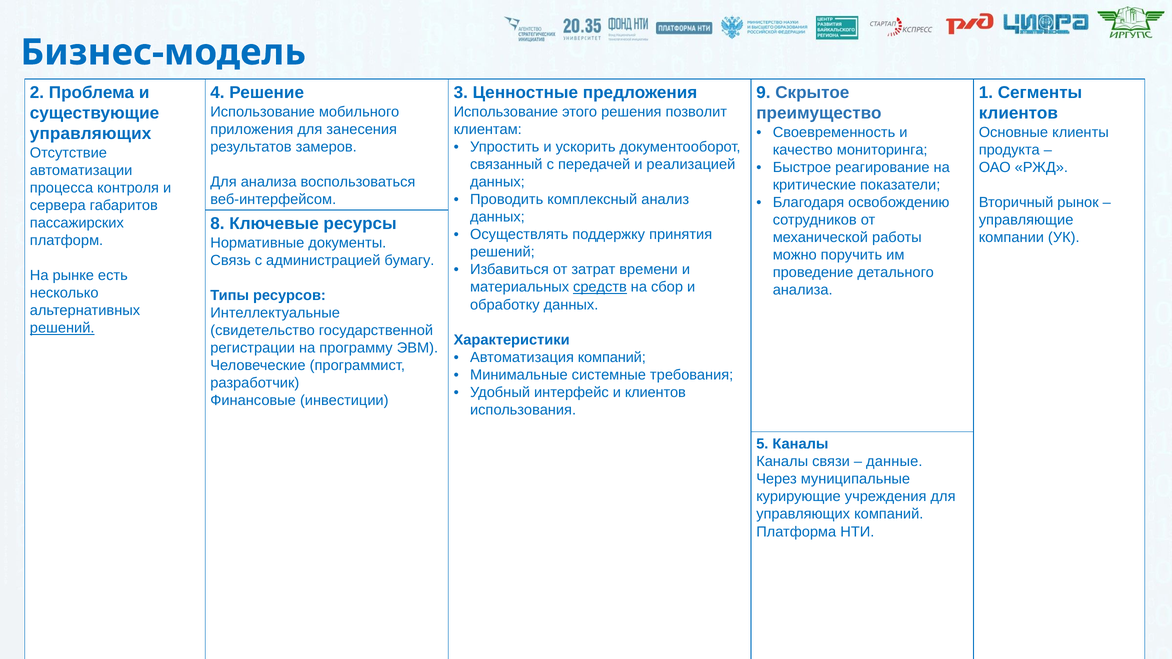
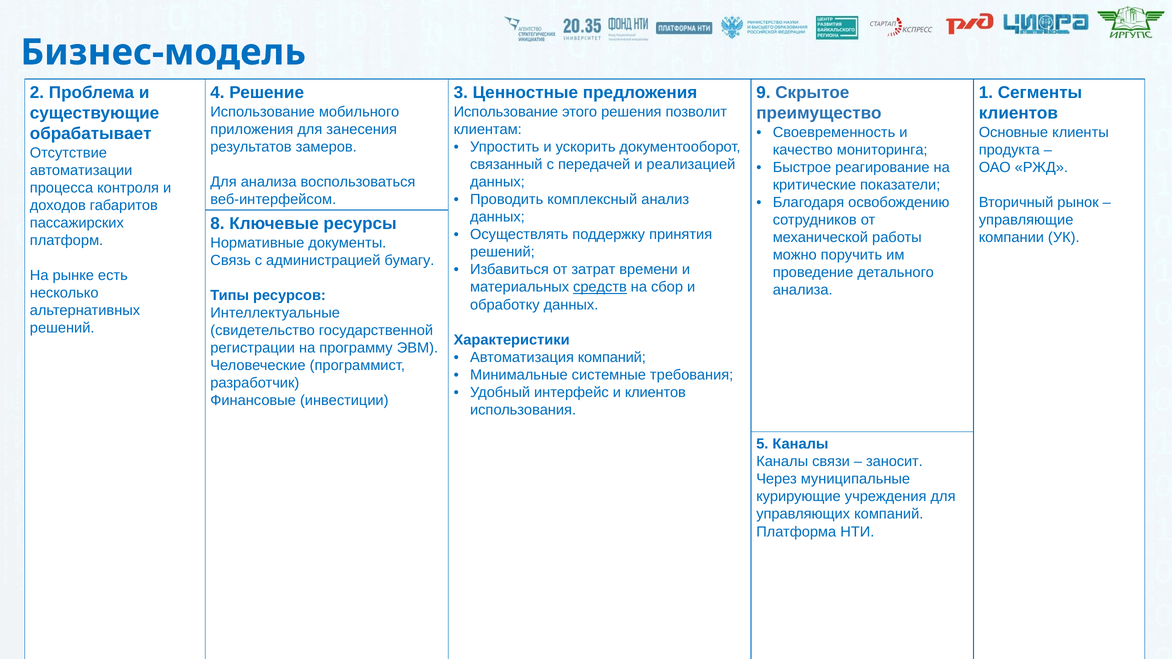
управляющих: управляющих -> обрабатывает (91, 134)
сервера: сервера -> доходов (58, 205)
решений underline: present -> none (62, 328)
данные: данные -> заносит (894, 462)
